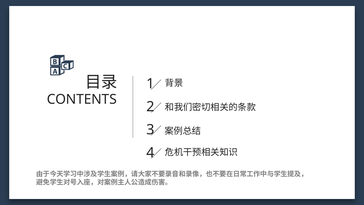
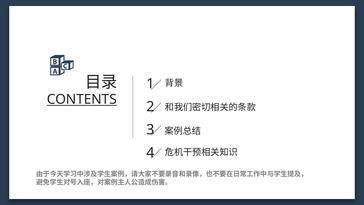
CONTENTS underline: none -> present (82, 99)
